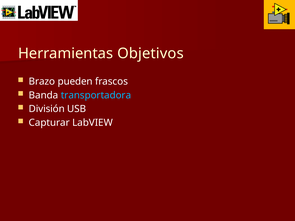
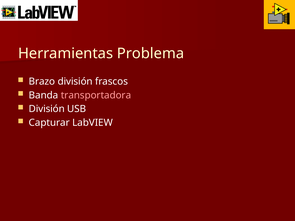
Objetivos: Objetivos -> Problema (151, 53)
Brazo pueden: pueden -> división (75, 82)
transportadora colour: light blue -> pink (96, 95)
